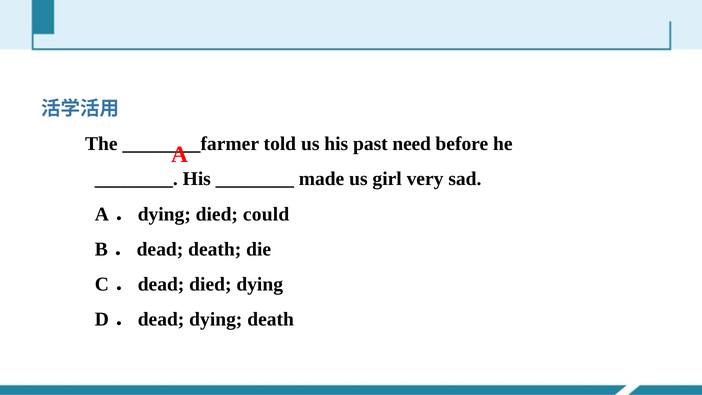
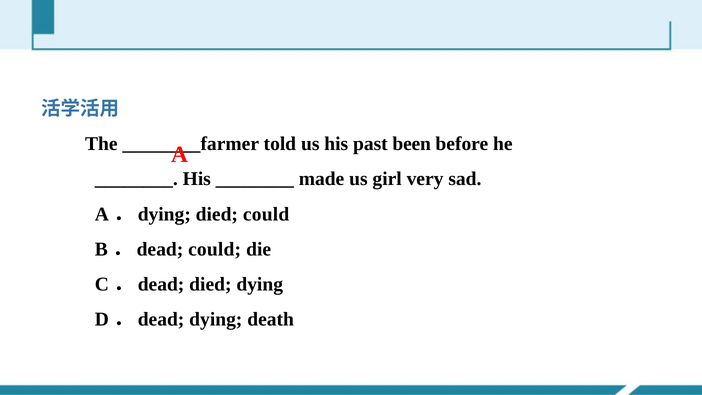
need: need -> been (412, 144)
B．dead death: death -> could (215, 249)
